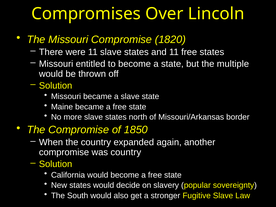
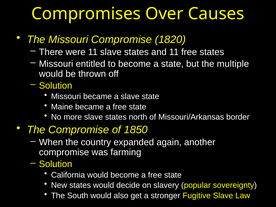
Lincoln: Lincoln -> Causes (216, 14)
was country: country -> farming (126, 152)
